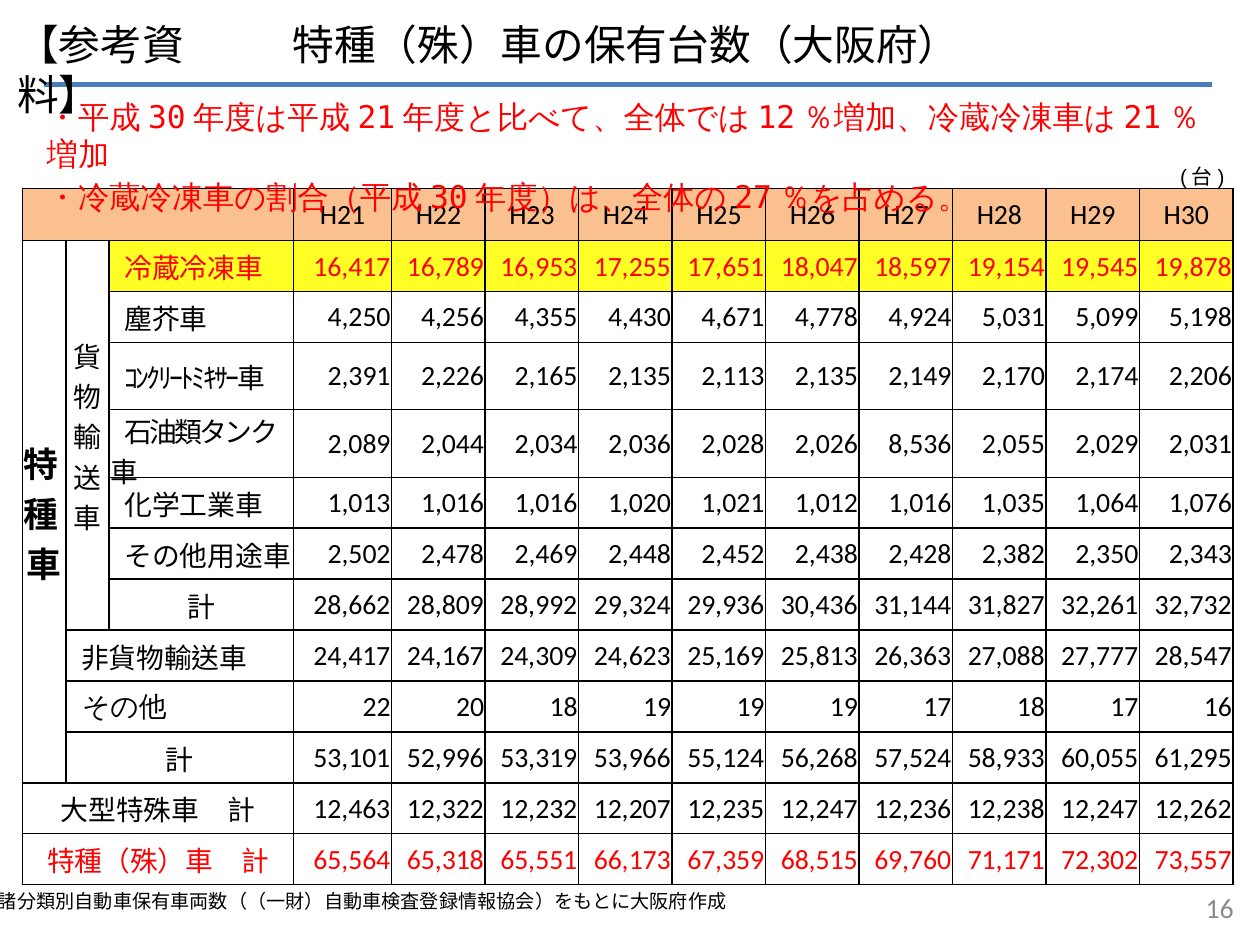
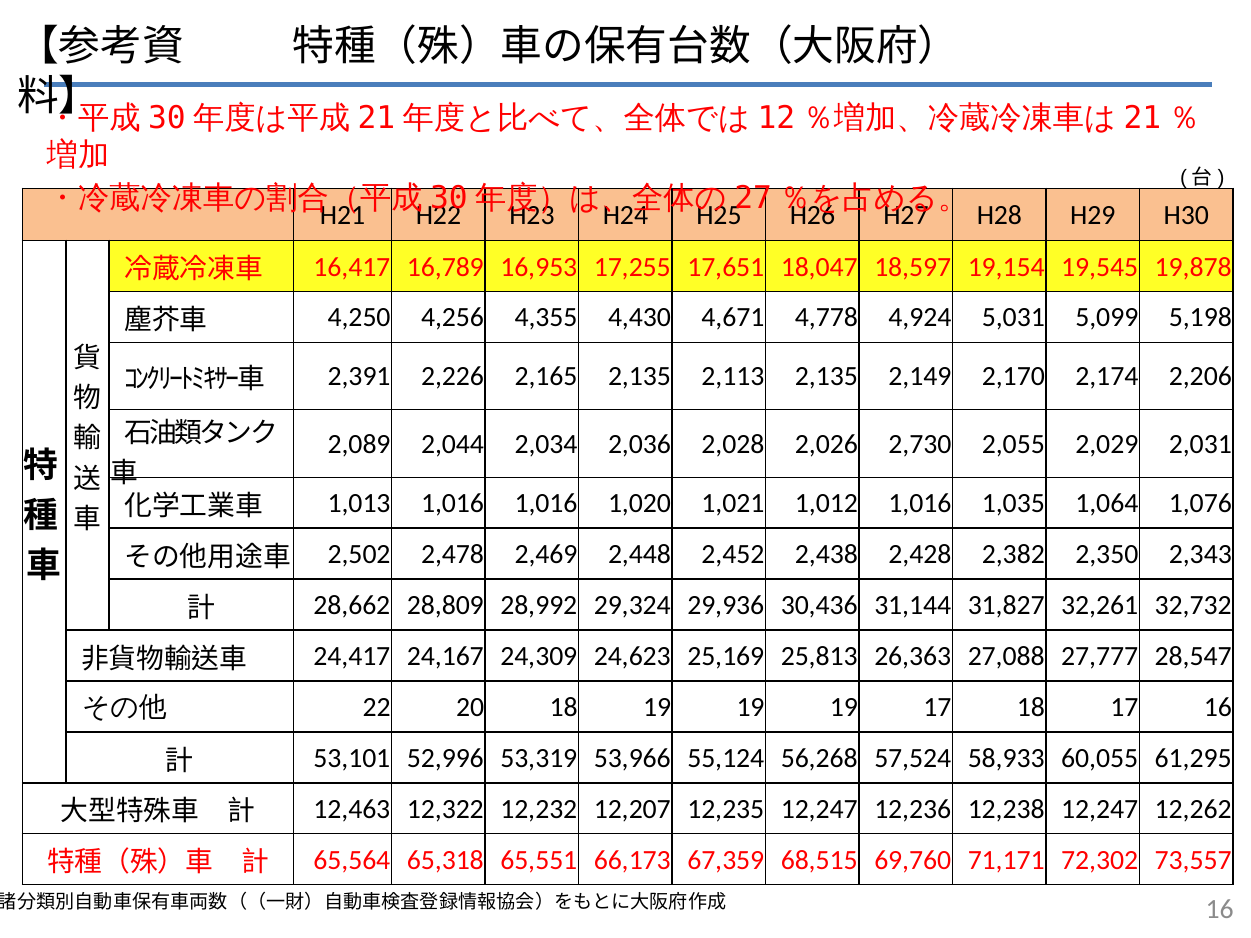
8,536: 8,536 -> 2,730 (920, 444)
